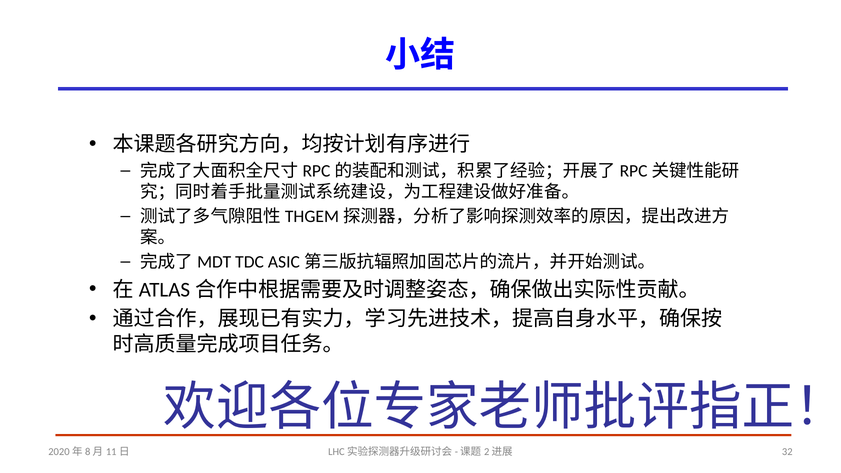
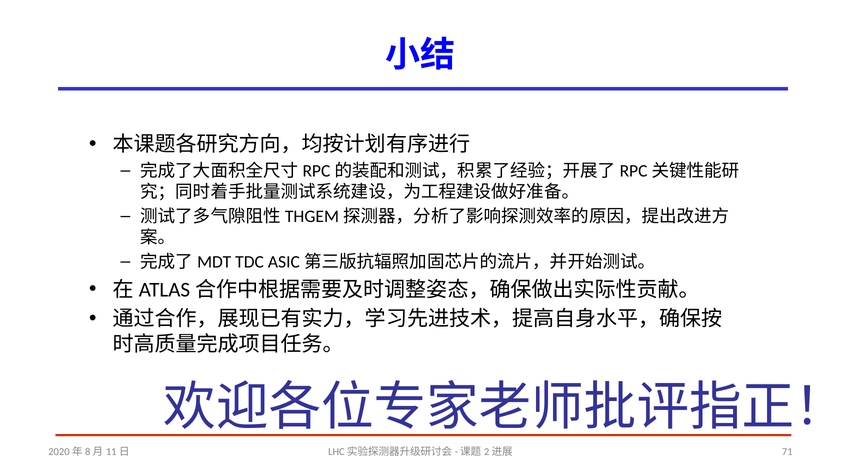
32: 32 -> 71 (787, 452)
